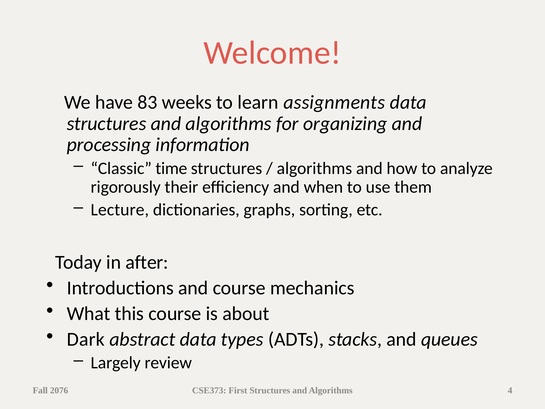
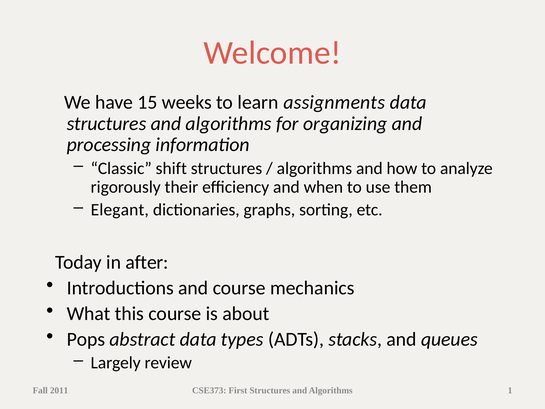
83: 83 -> 15 (147, 102)
time: time -> shift (171, 168)
Lecture: Lecture -> Elegant (120, 210)
Dark: Dark -> Pops (86, 339)
2076: 2076 -> 2011 (59, 390)
4: 4 -> 1 (510, 390)
